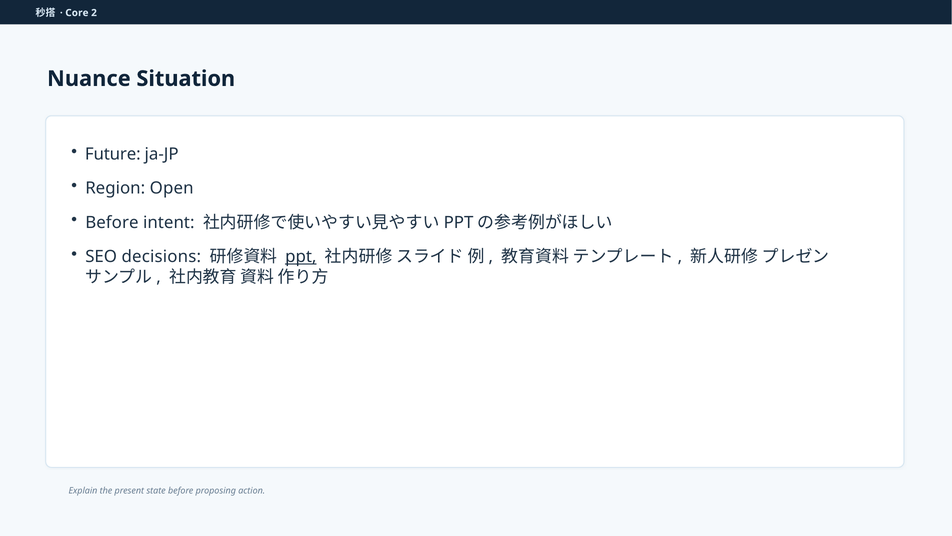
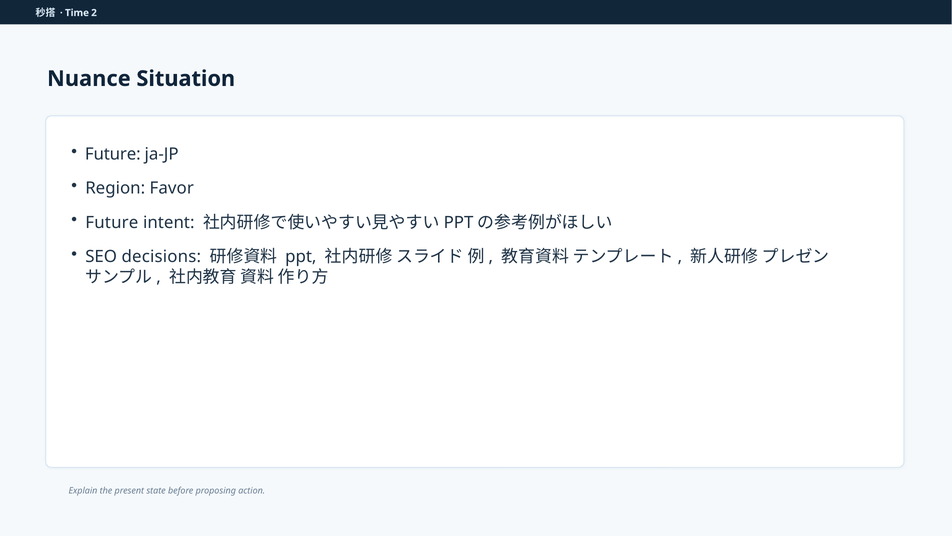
Core: Core -> Time (77, 13)
Open: Open -> Favor (172, 188)
Before: Before -> Future (112, 222)
ppt underline: present -> none (301, 256)
